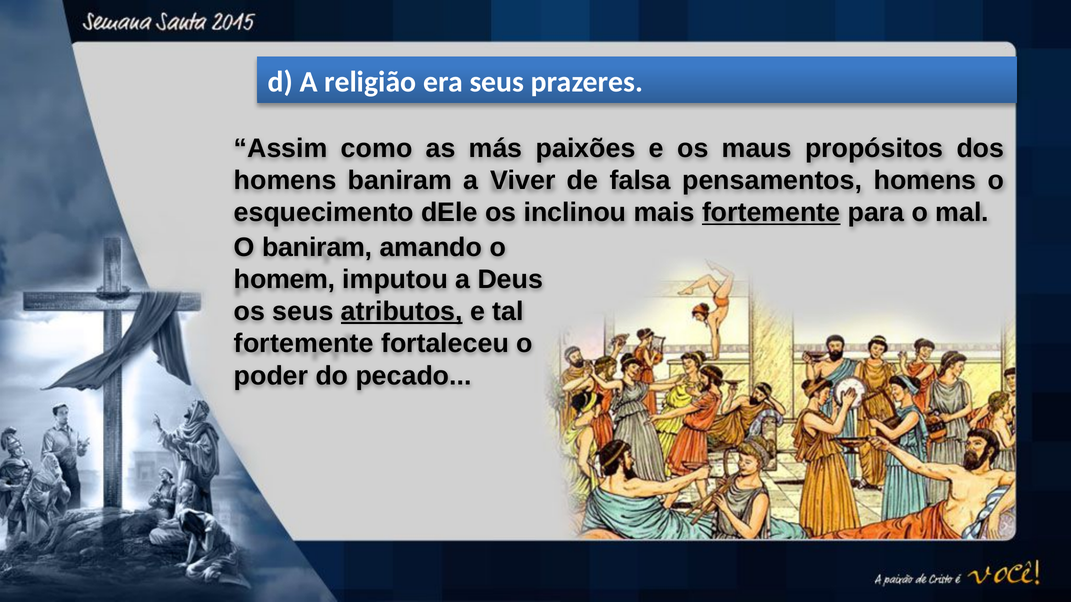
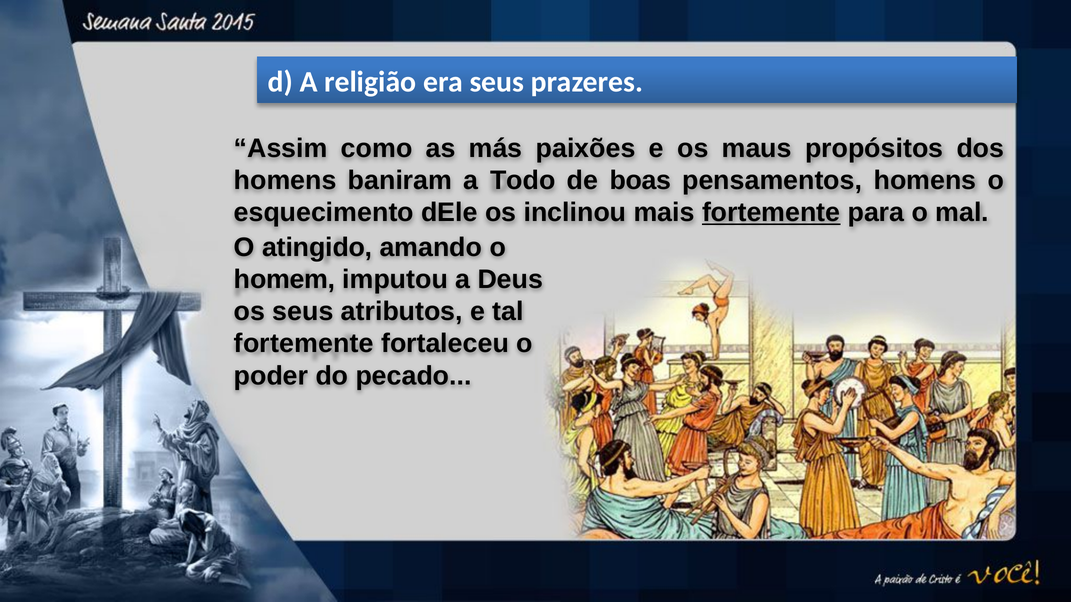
Viver: Viver -> Todo (523, 181)
falsa: falsa -> boas (640, 181)
O baniram: baniram -> atingido (317, 247)
atributos underline: present -> none (402, 312)
